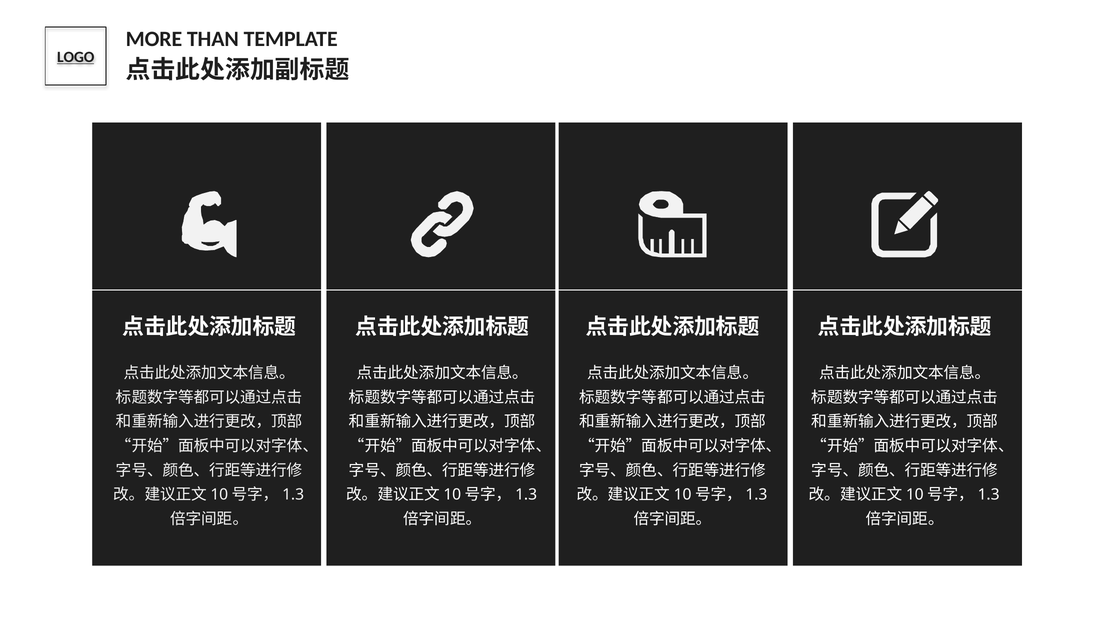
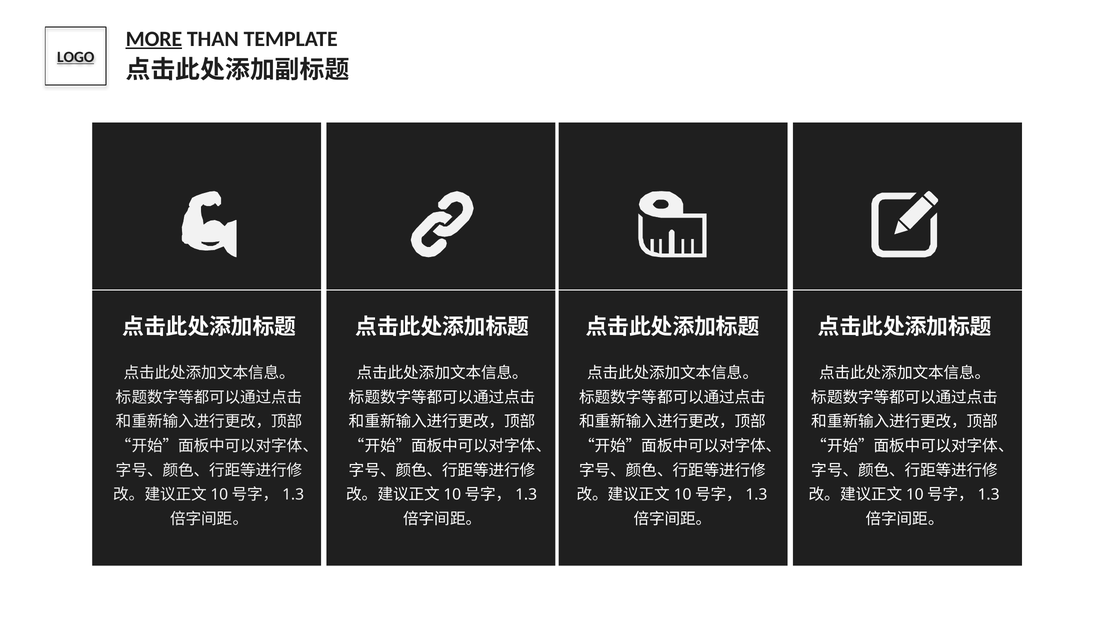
MORE underline: none -> present (154, 39)
